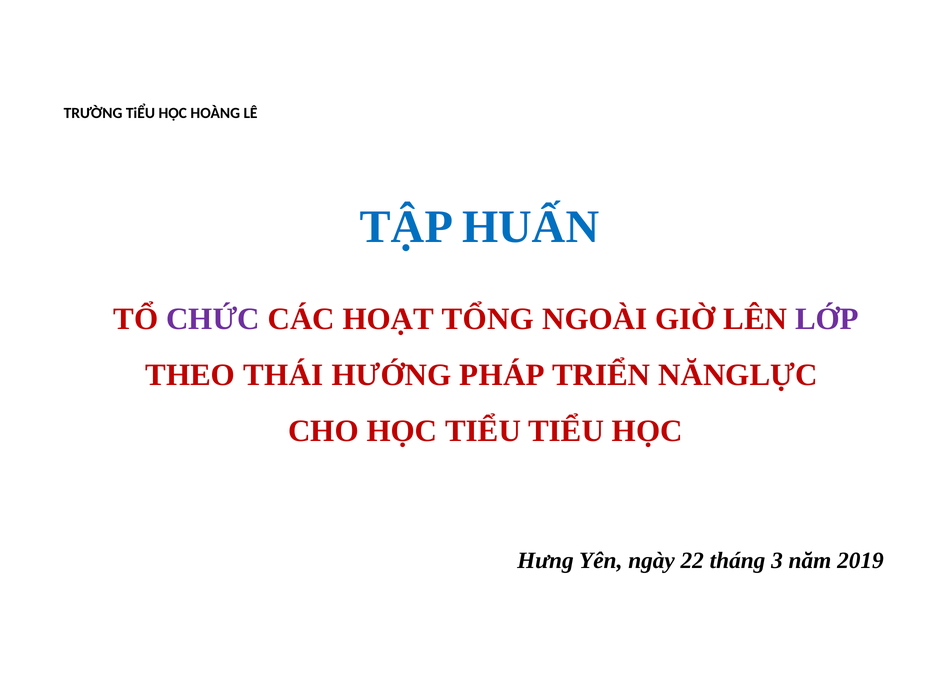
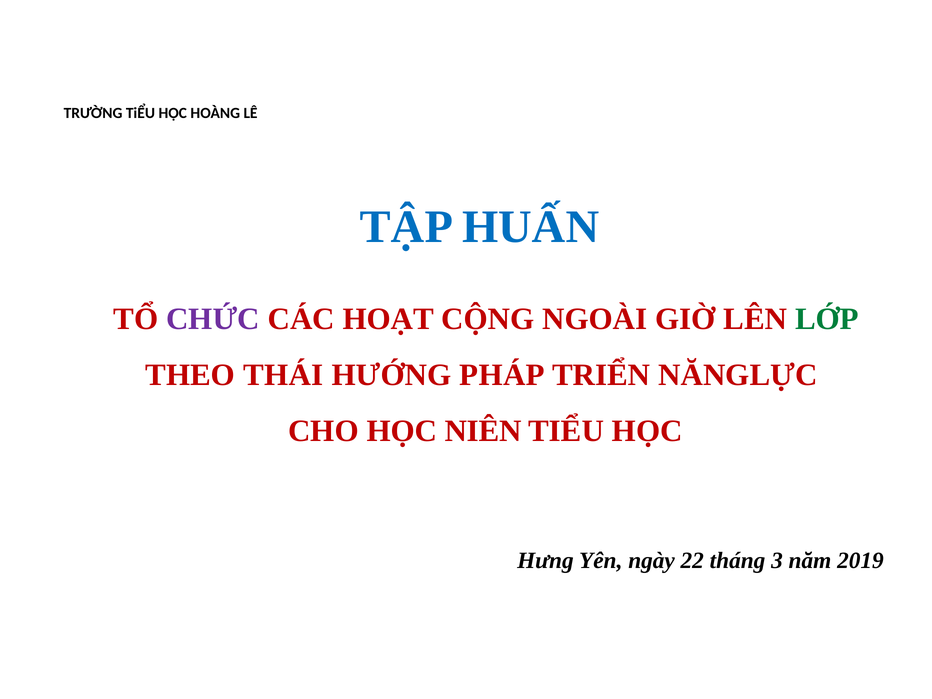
TỔNG: TỔNG -> CỘNG (488, 319)
LỚP colour: purple -> green (827, 319)
HỌC TIỂU: TIỂU -> NIÊN (483, 431)
